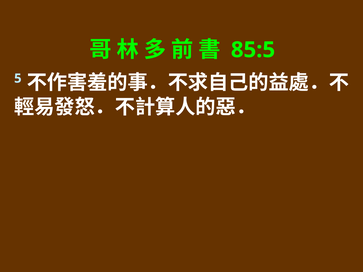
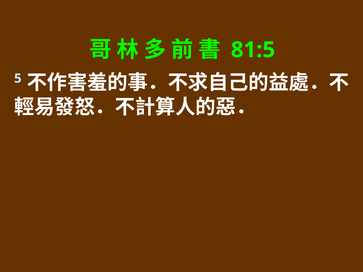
85:5: 85:5 -> 81:5 (253, 50)
